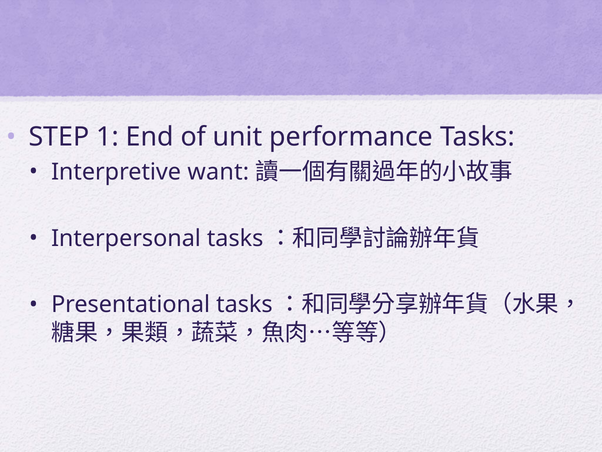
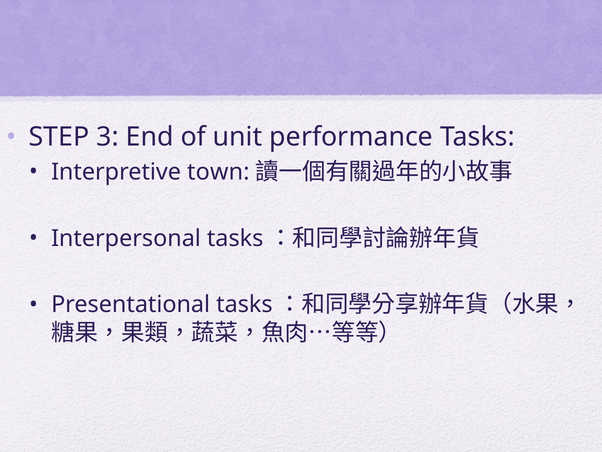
1: 1 -> 3 (107, 137)
want: want -> town (218, 172)
